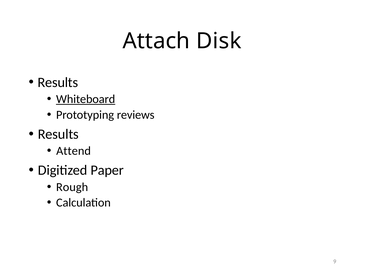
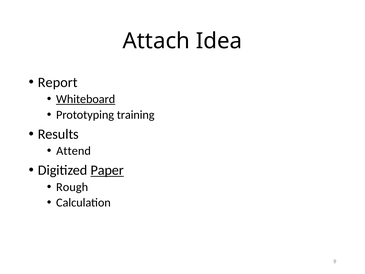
Disk: Disk -> Idea (219, 41)
Results: Results -> Report (58, 82)
reviews: reviews -> training (136, 115)
Paper underline: none -> present (107, 170)
